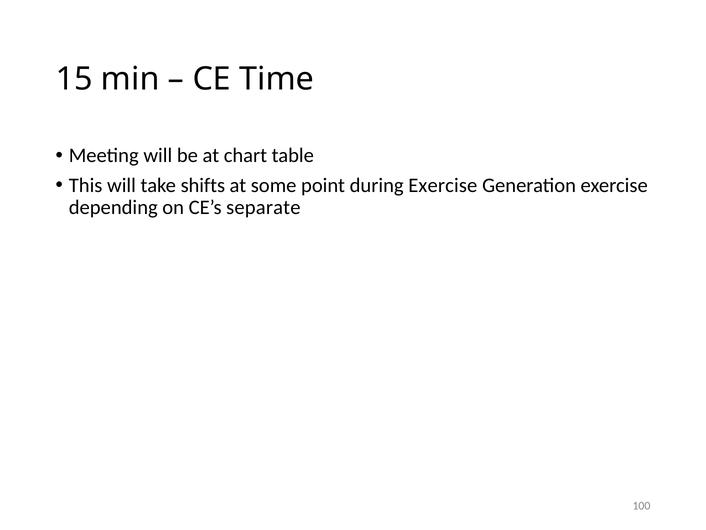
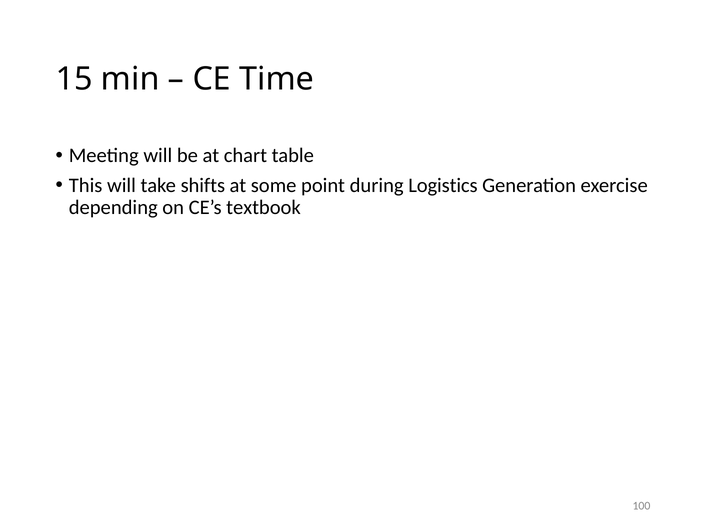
during Exercise: Exercise -> Logistics (443, 185)
separate: separate -> textbook (263, 207)
